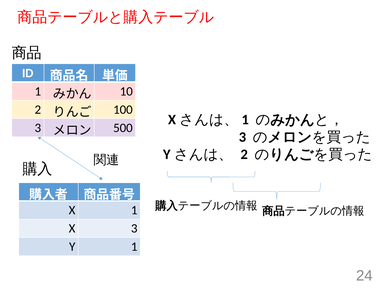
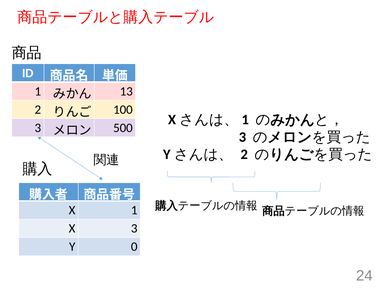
10: 10 -> 13 (126, 92)
Y 1: 1 -> 0 (134, 247)
